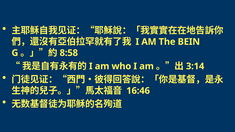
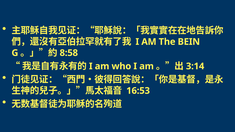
16:46: 16:46 -> 16:53 (138, 91)
